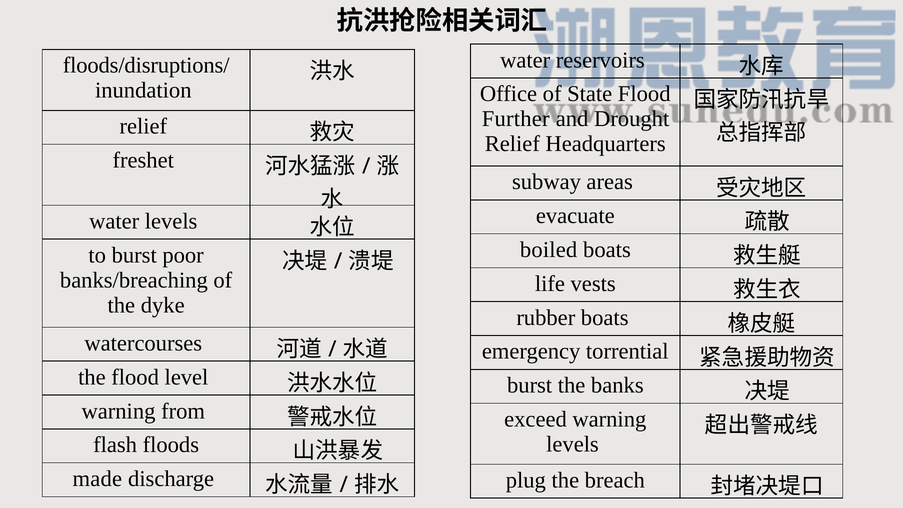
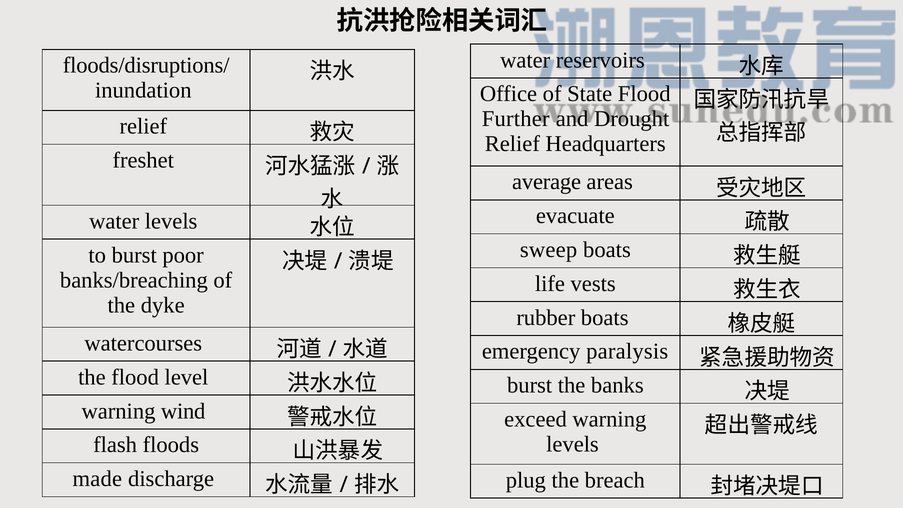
subway: subway -> average (547, 182)
boiled: boiled -> sweep (549, 250)
torrential: torrential -> paralysis (627, 351)
from: from -> wind (183, 411)
